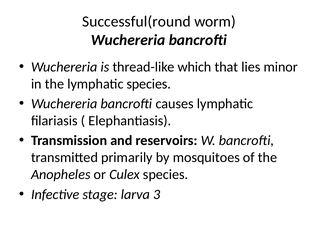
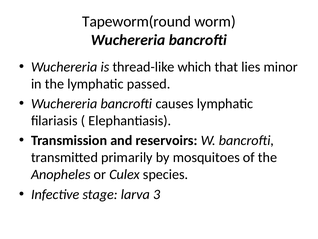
Successful(round: Successful(round -> Tapeworm(round (137, 21)
lymphatic species: species -> passed (149, 84)
